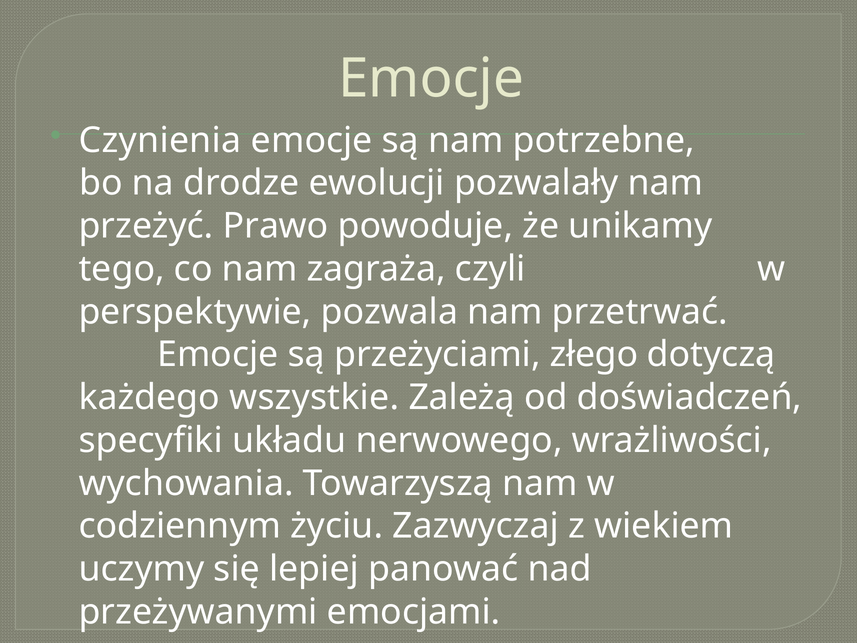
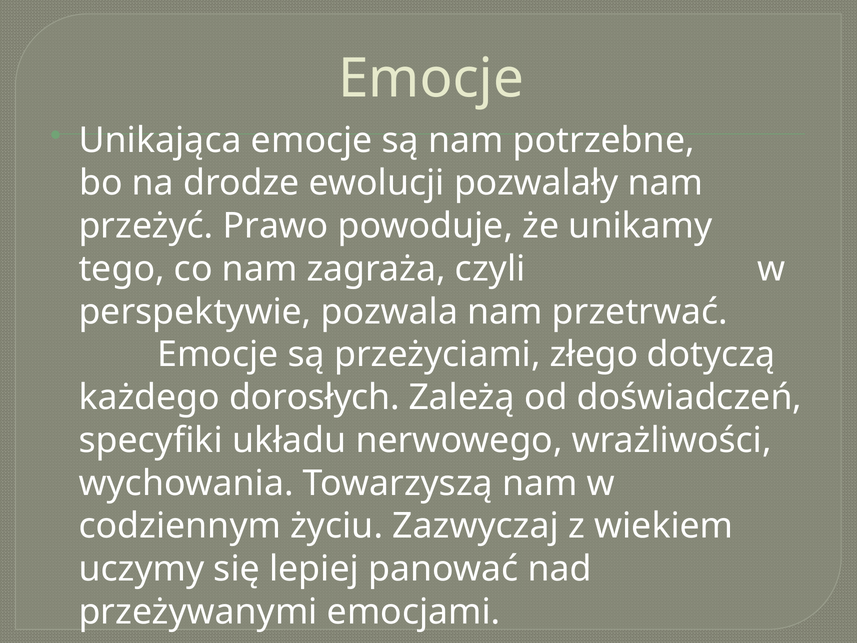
Czynienia: Czynienia -> Unikająca (160, 140)
wszystkie: wszystkie -> dorosłych (314, 397)
